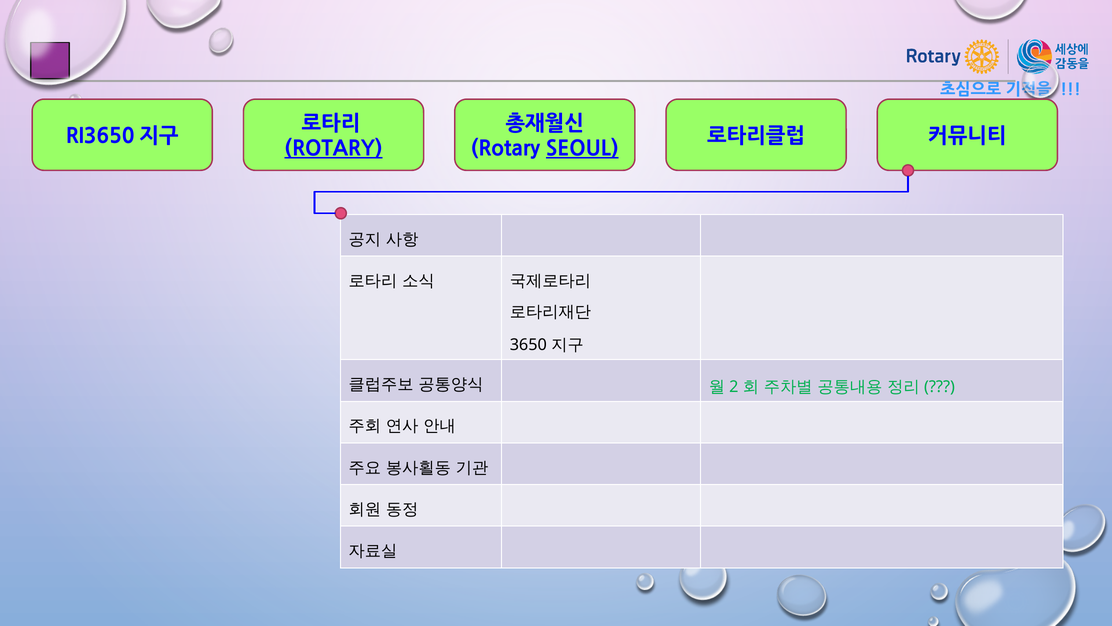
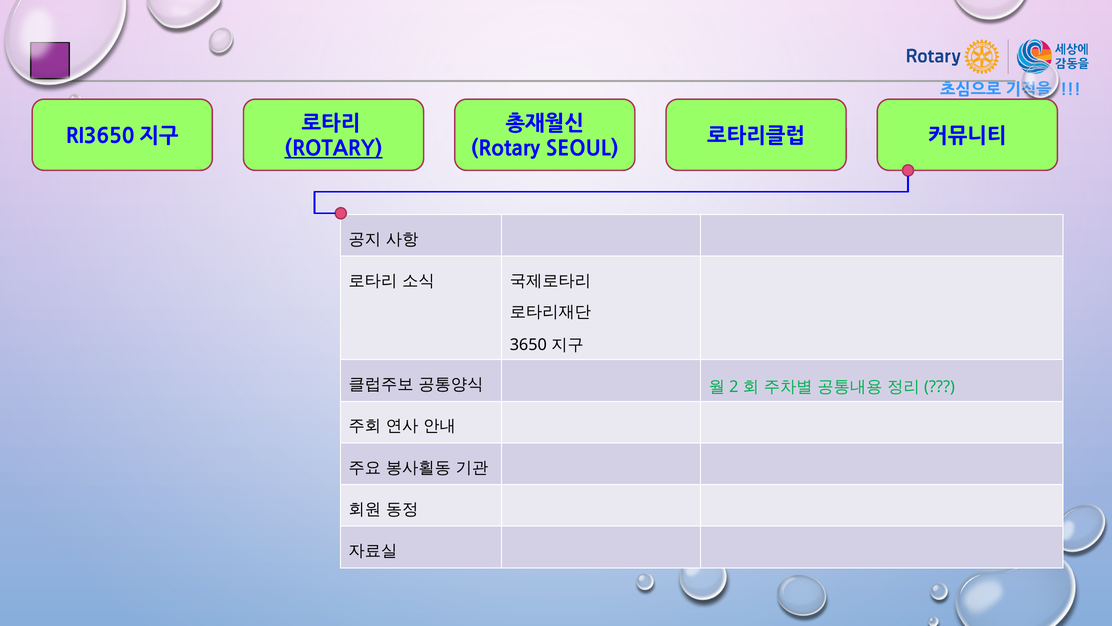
SEOUL underline: present -> none (582, 149)
